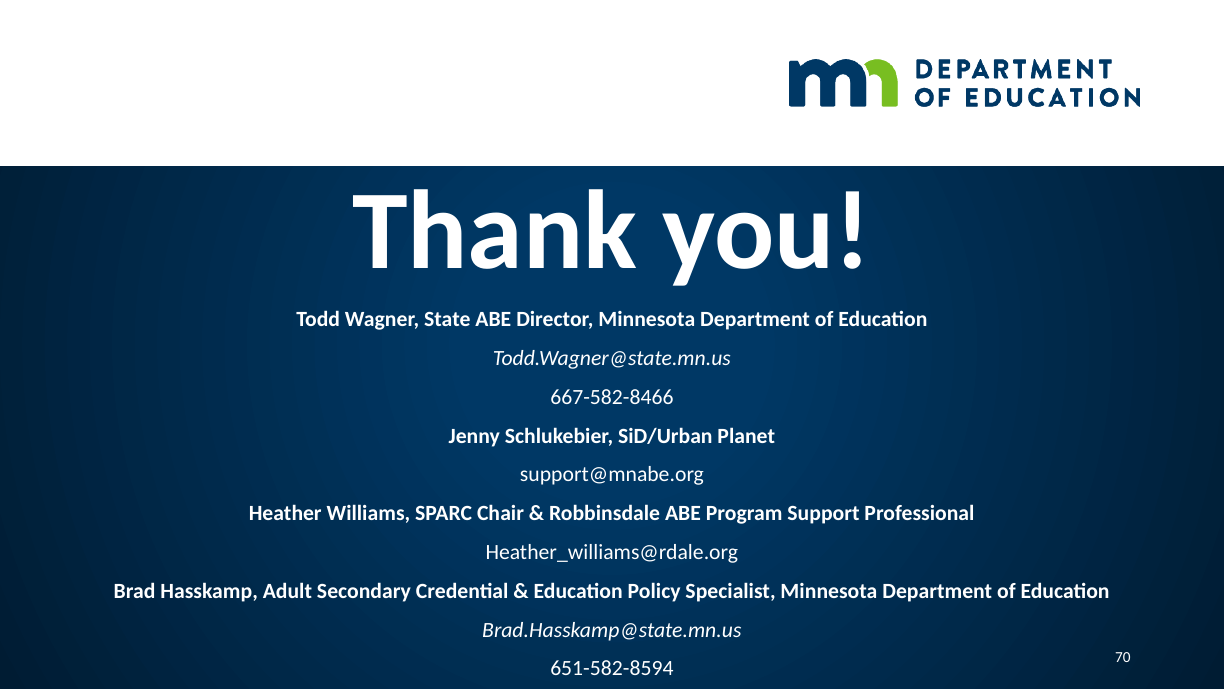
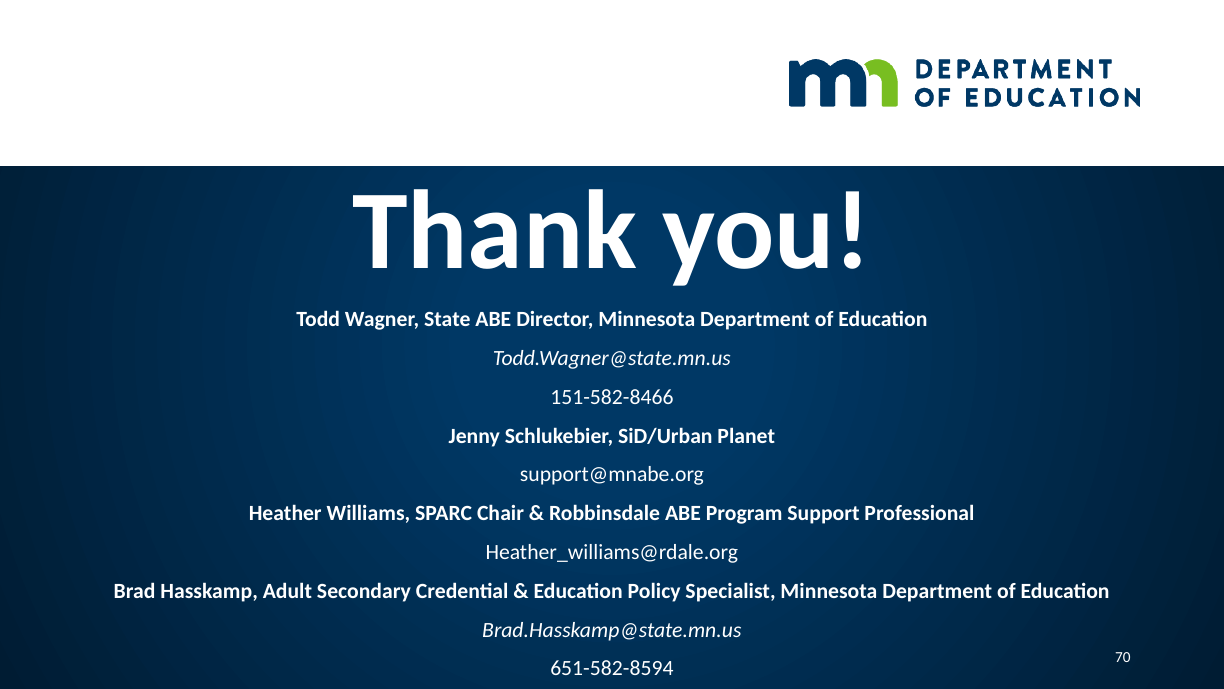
667-582-8466: 667-582-8466 -> 151-582-8466 (612, 397)
